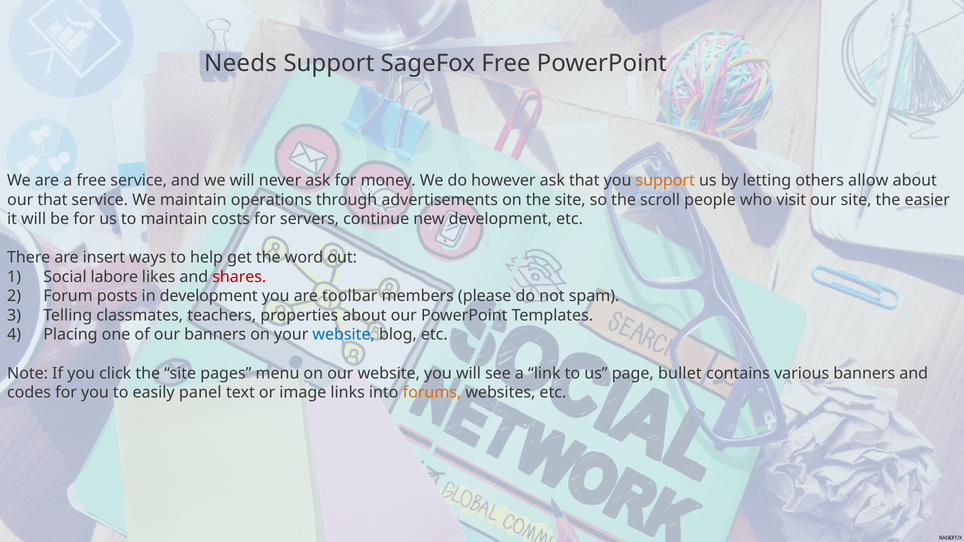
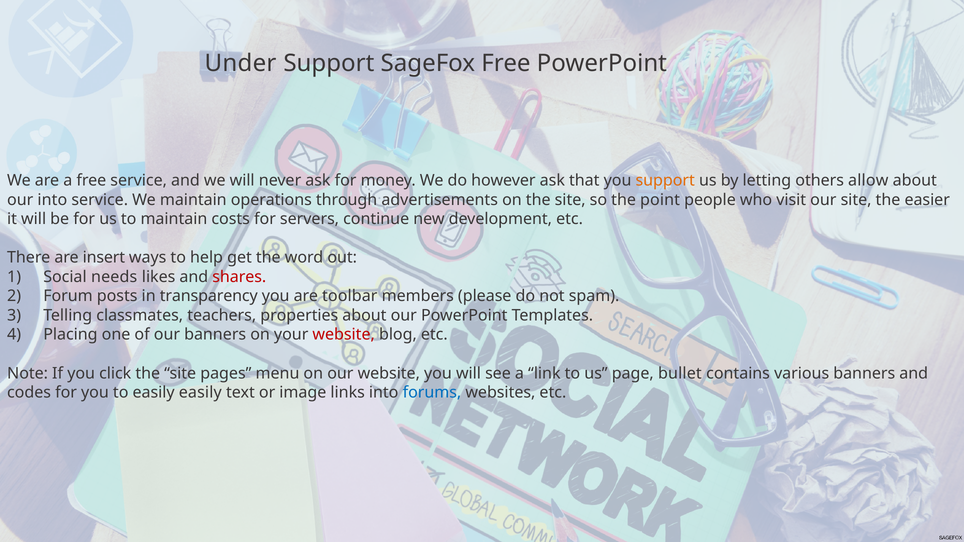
Needs: Needs -> Under (240, 63)
our that: that -> into (52, 200)
scroll: scroll -> point (660, 200)
labore: labore -> needs (114, 277)
in development: development -> transparency (209, 296)
website colour: blue -> red (344, 335)
easily panel: panel -> easily (200, 393)
forums colour: orange -> blue (432, 393)
